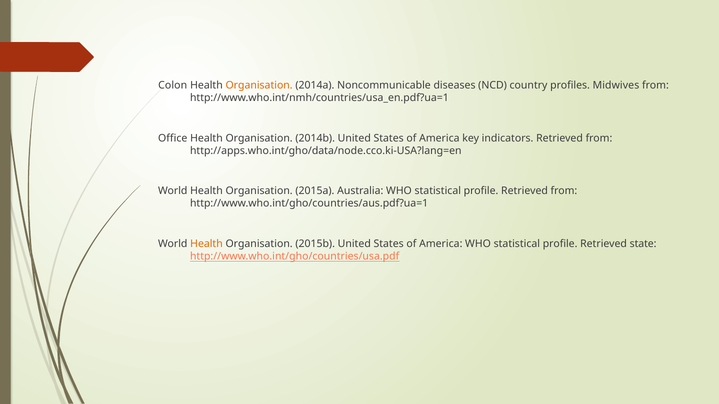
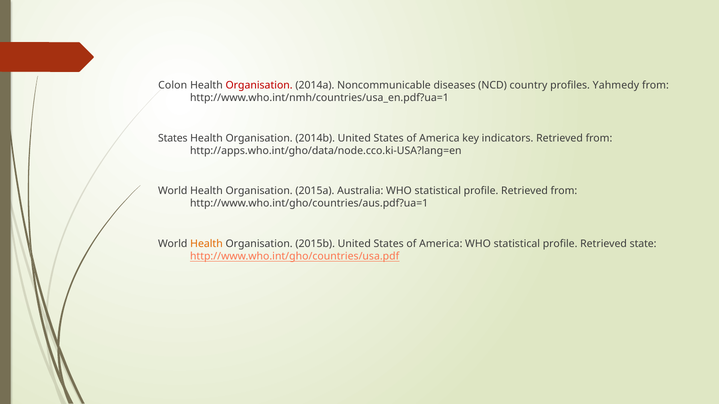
Organisation colour: orange -> red (259, 85)
Midwives: Midwives -> Yahmedy (616, 85)
Office: Office -> States (173, 138)
